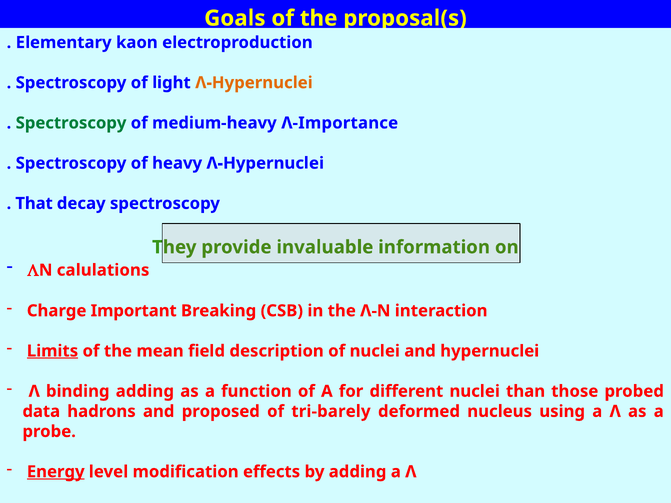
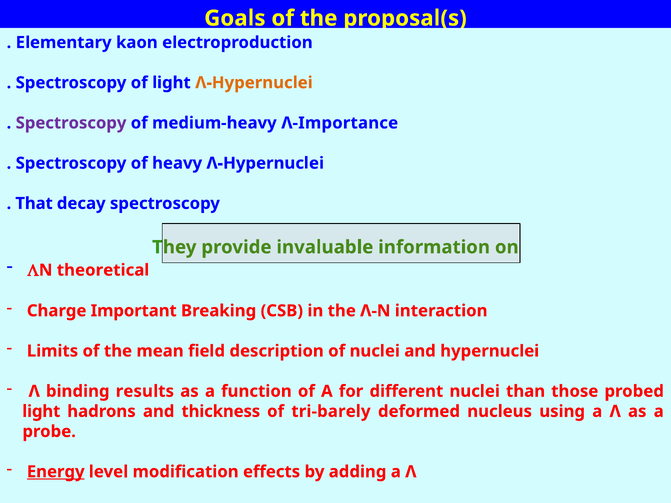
Spectroscopy colour: green -> purple (71, 123)
calulations: calulations -> theoretical (103, 270)
Limits underline: present -> none (52, 351)
binding adding: adding -> results (145, 391)
data: data -> light (41, 412)
proposed: proposed -> thickness (221, 412)
